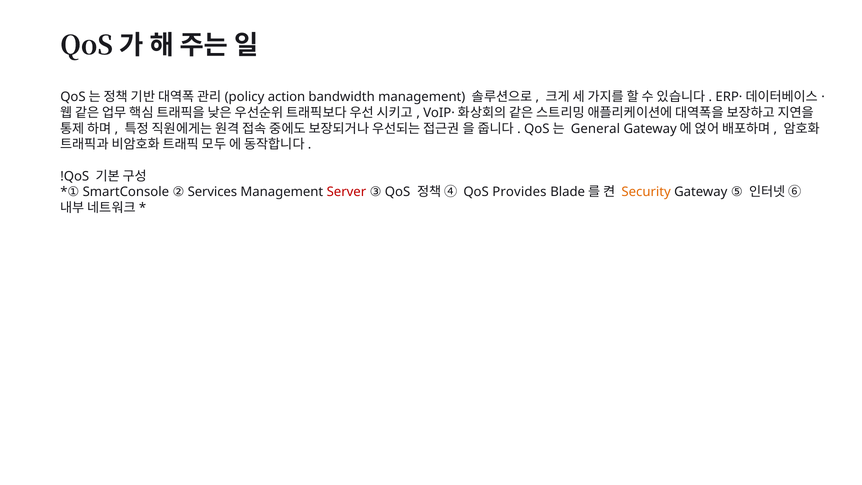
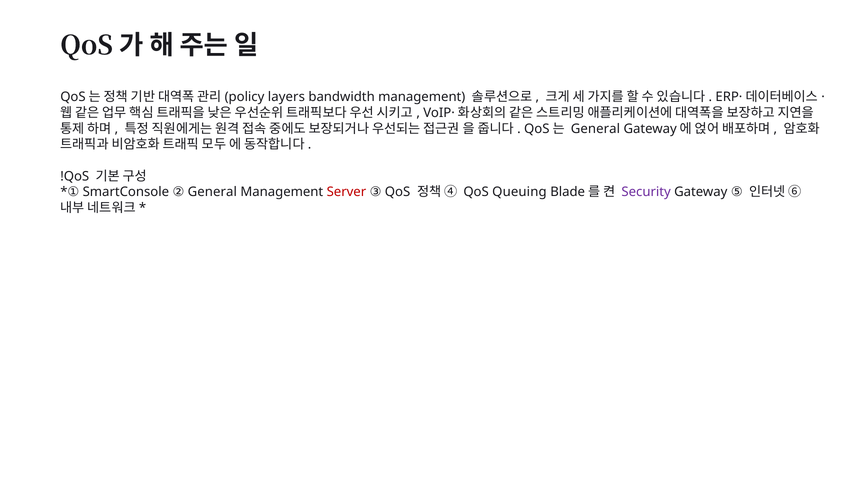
action: action -> layers (286, 97)
Provides: Provides -> Queuing (519, 192)
Security colour: orange -> purple (646, 192)
SmartConsole Services: Services -> General (212, 192)
